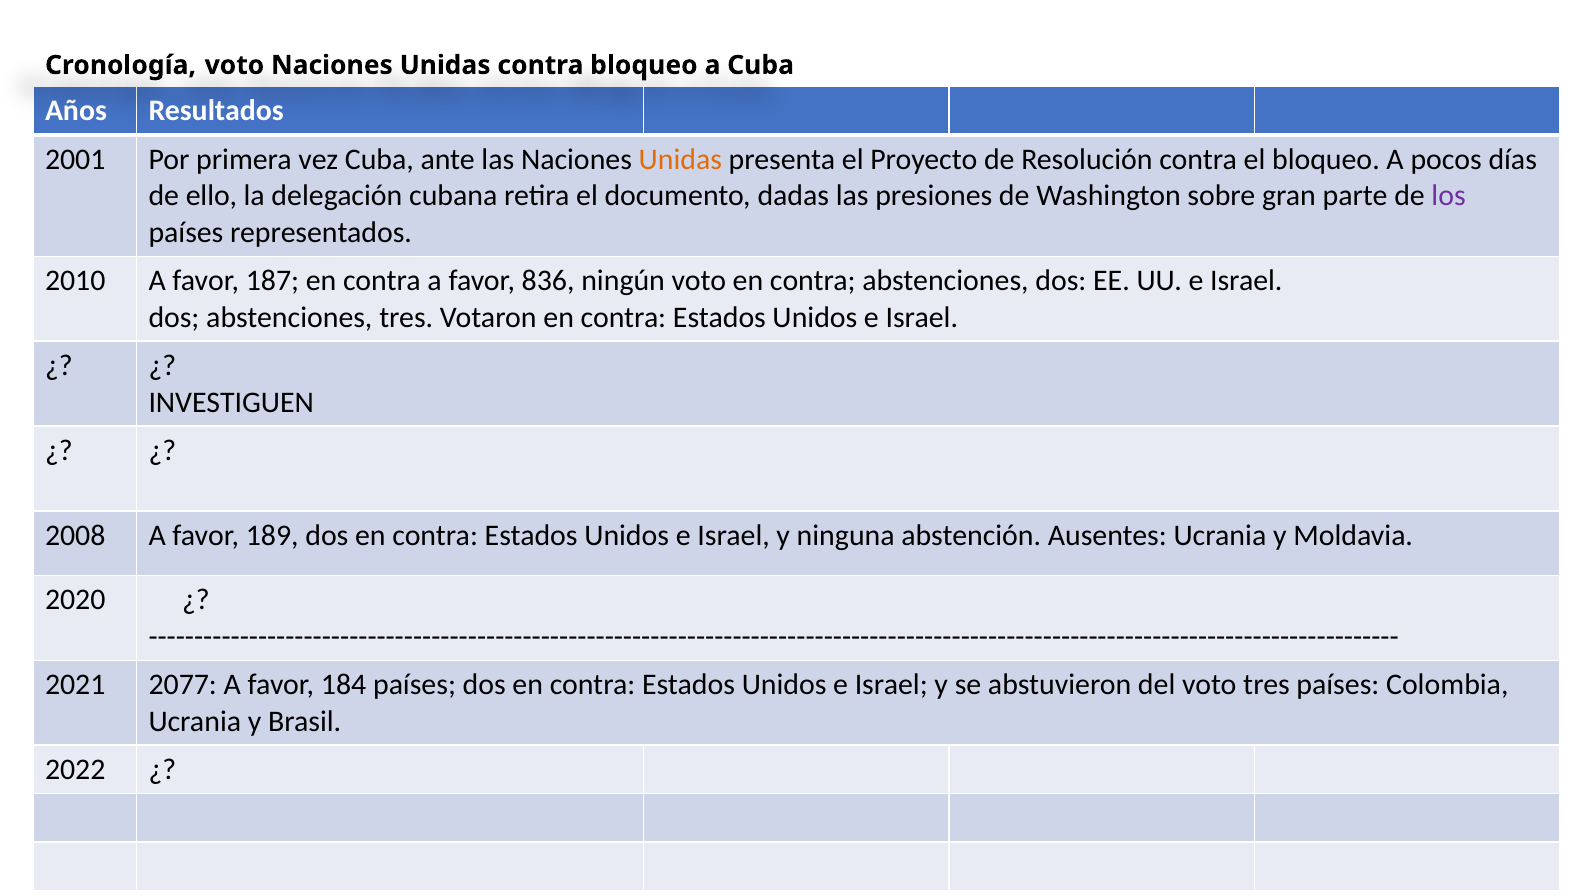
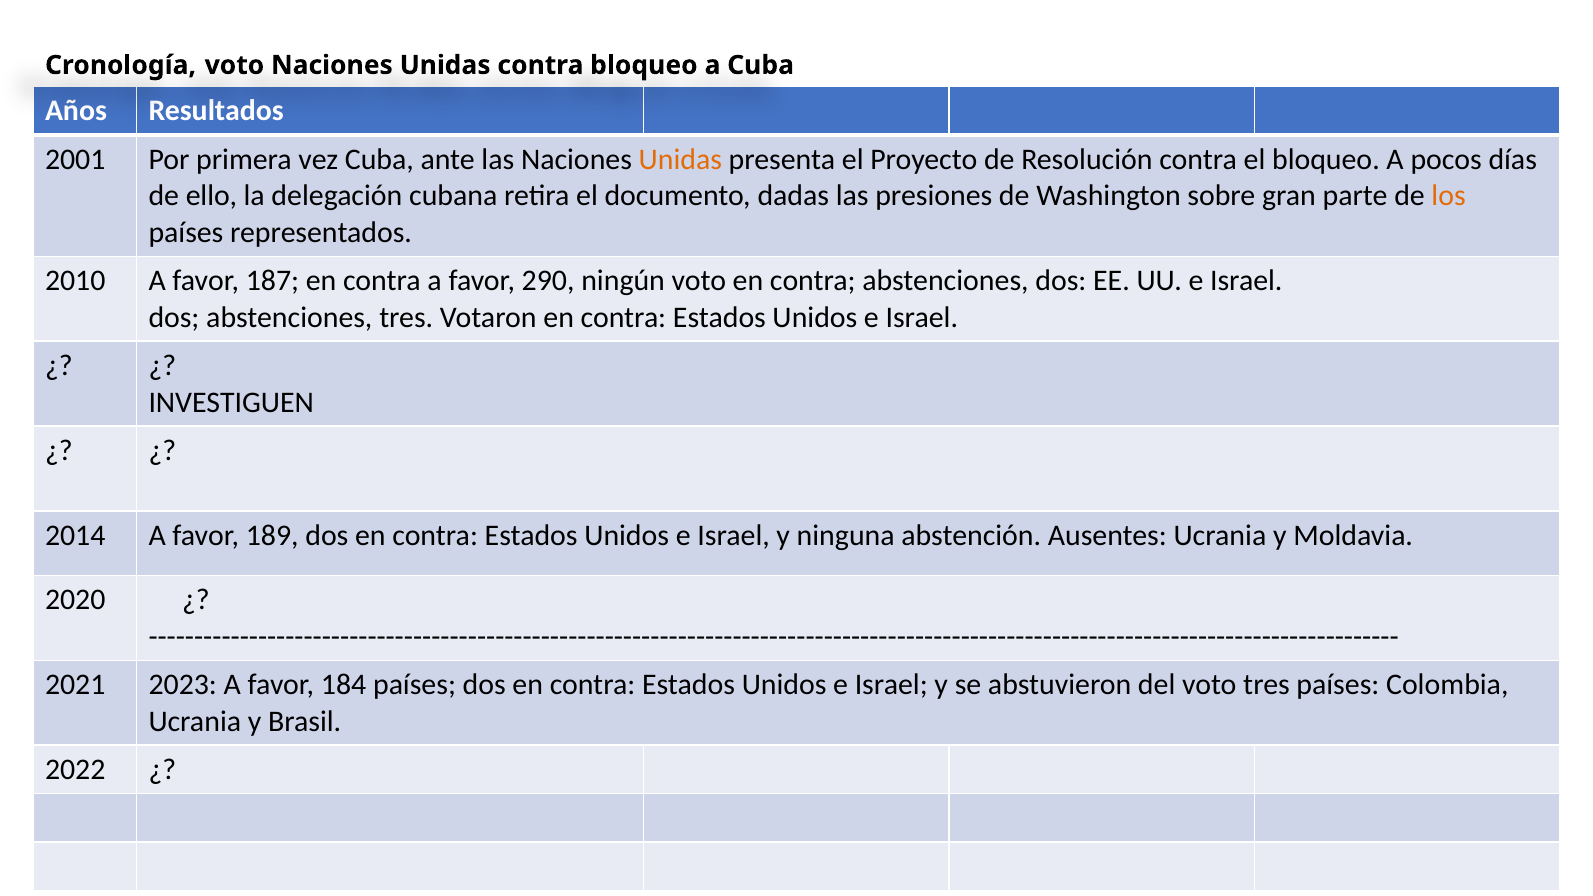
los colour: purple -> orange (1449, 196)
836: 836 -> 290 (548, 281)
2008: 2008 -> 2014 (75, 536)
2077: 2077 -> 2023 (183, 685)
